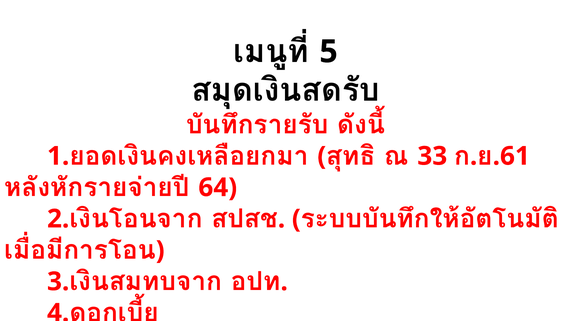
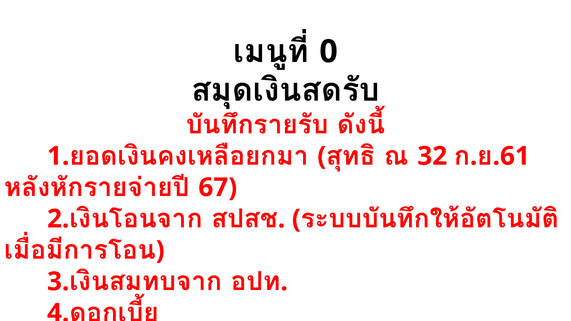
5: 5 -> 0 (329, 52)
33: 33 -> 32 (432, 156)
64: 64 -> 67 (218, 188)
